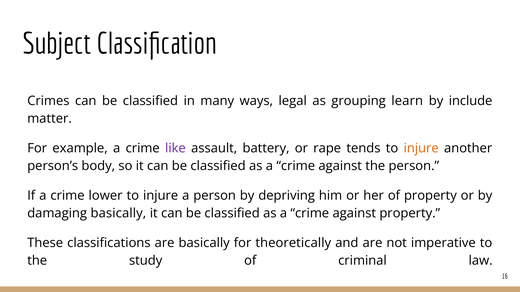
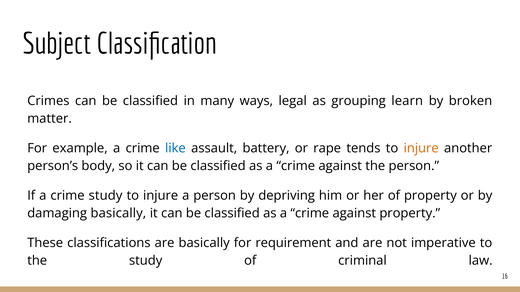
include: include -> broken (471, 101)
like colour: purple -> blue (175, 148)
crime lower: lower -> study (106, 196)
theoretically: theoretically -> requirement (293, 243)
